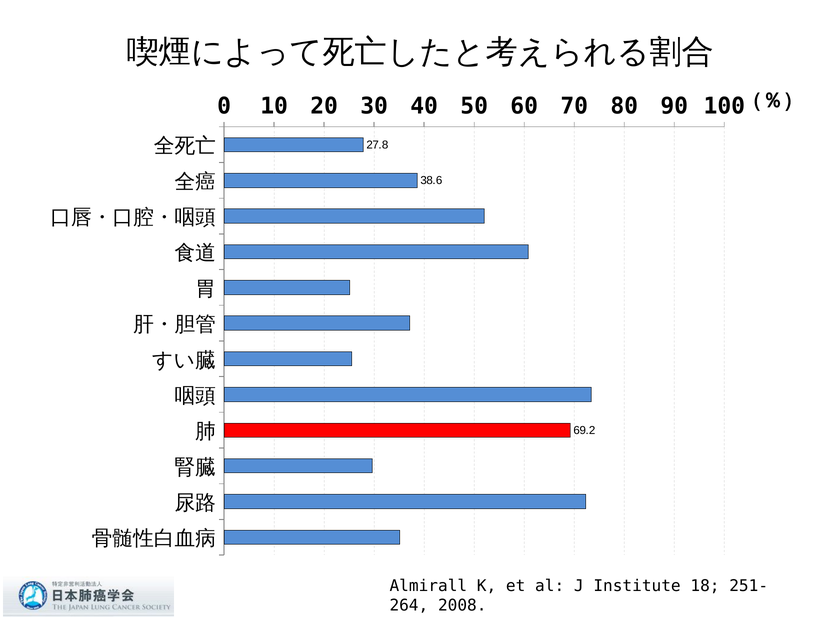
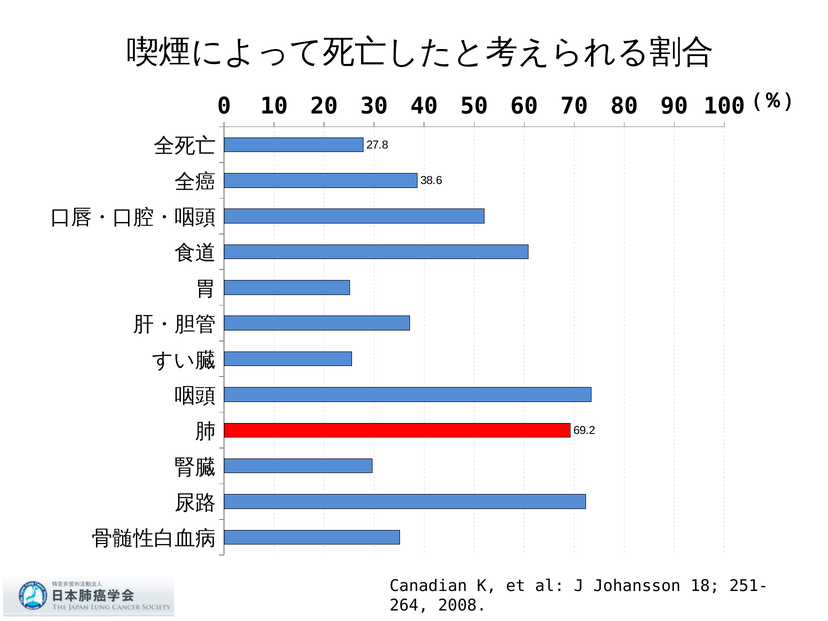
Almirall: Almirall -> Canadian (428, 586)
Institute: Institute -> Johansson (637, 586)
